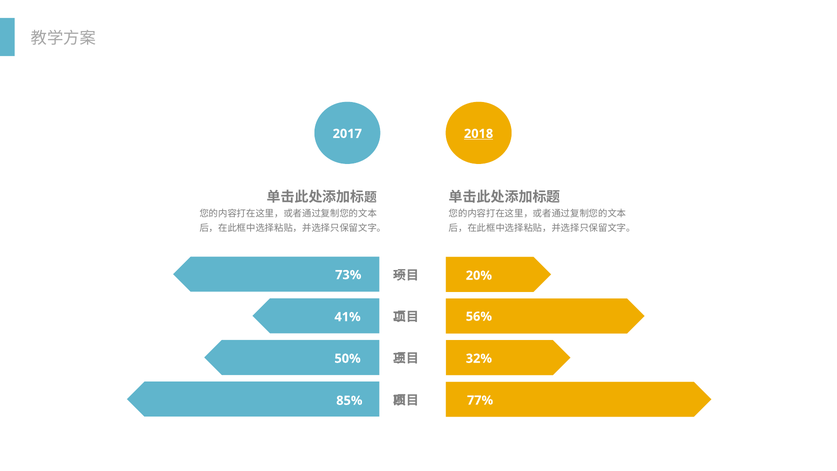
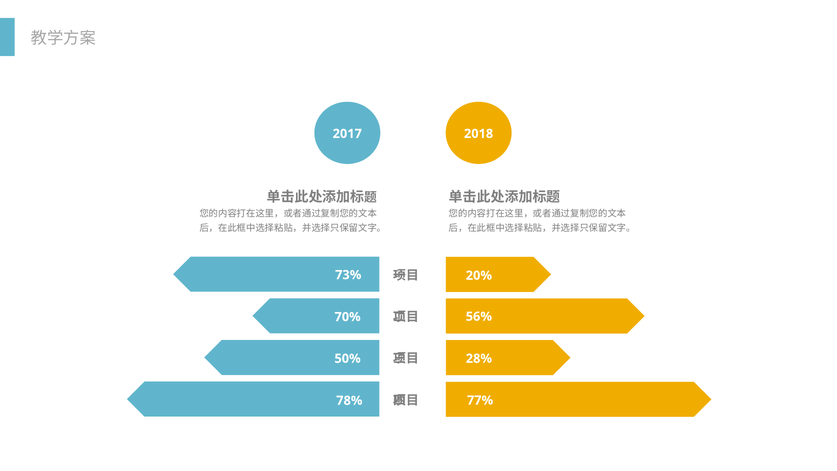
2018 underline: present -> none (479, 134)
41%: 41% -> 70% (348, 317)
32%: 32% -> 28% (479, 359)
85%: 85% -> 78% (349, 401)
